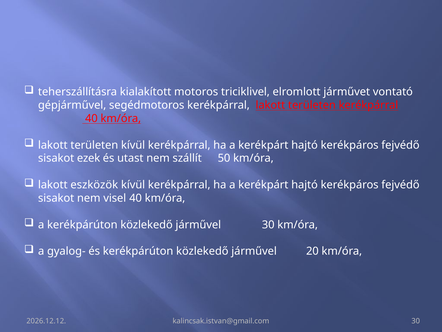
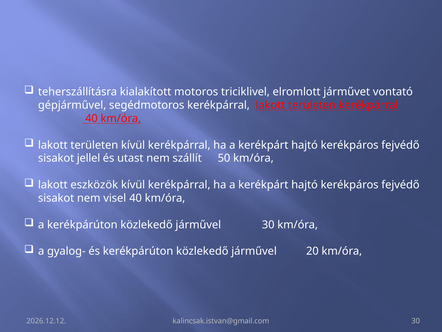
ezek: ezek -> jellel (89, 158)
